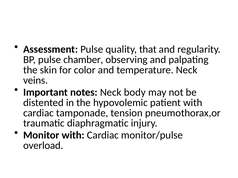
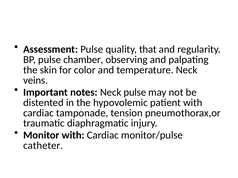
Neck body: body -> pulse (135, 92)
overload: overload -> catheter (43, 146)
